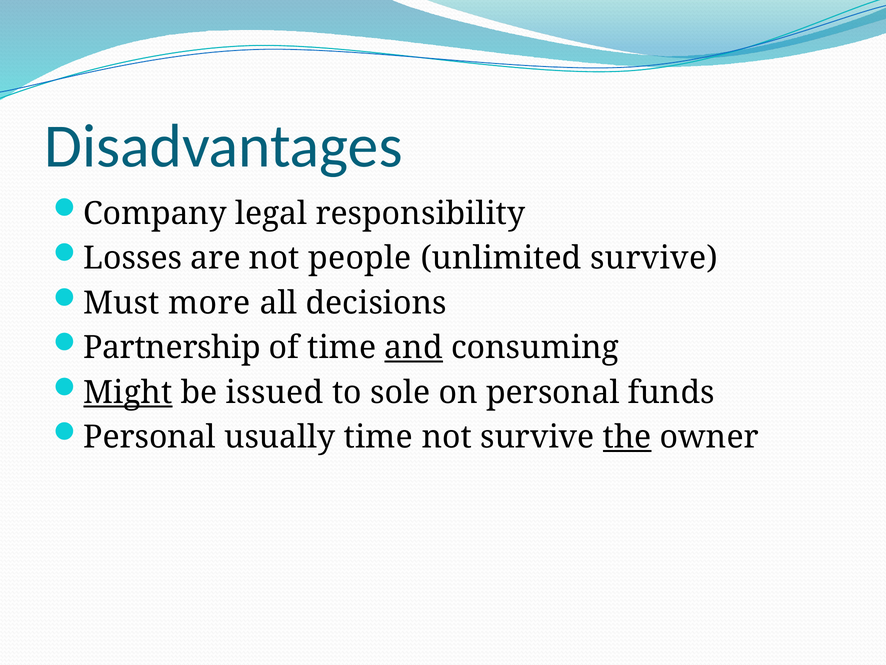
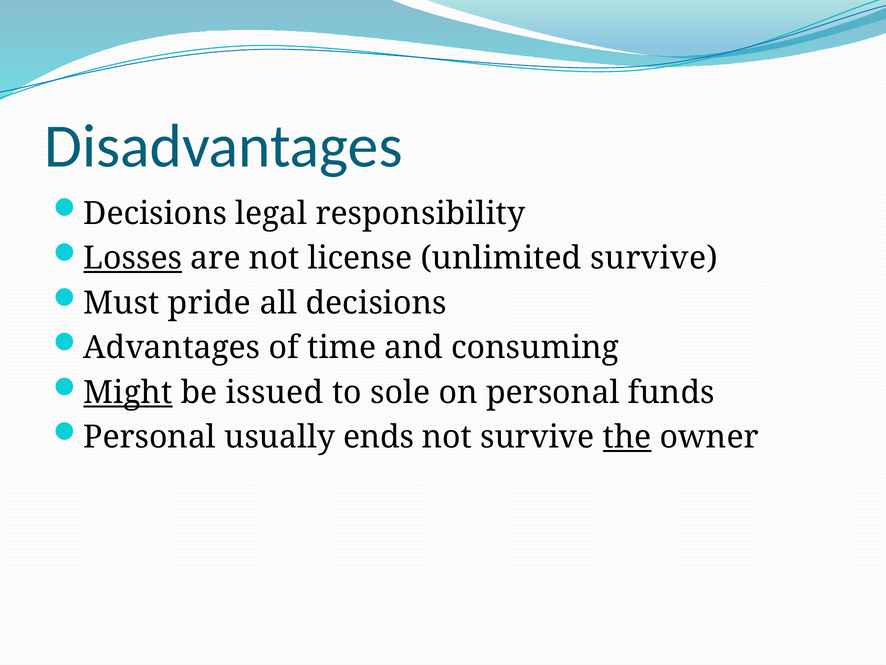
Company: Company -> Decisions (155, 213)
Losses underline: none -> present (133, 258)
people: people -> license (360, 258)
more: more -> pride (209, 303)
Partnership: Partnership -> Advantages (172, 348)
and underline: present -> none (414, 348)
usually time: time -> ends (379, 437)
